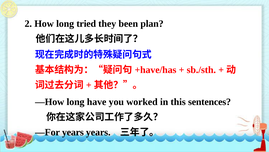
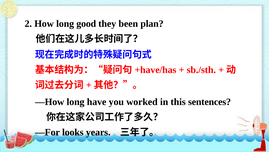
tried: tried -> good (86, 24)
—For years: years -> looks (73, 132)
